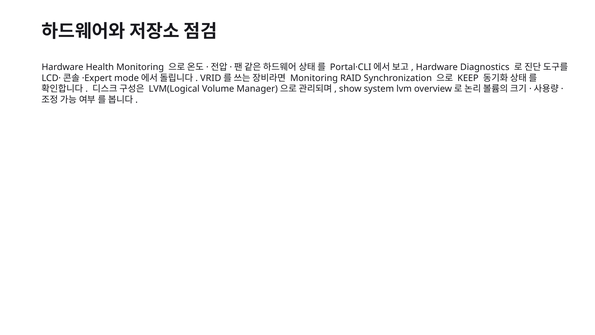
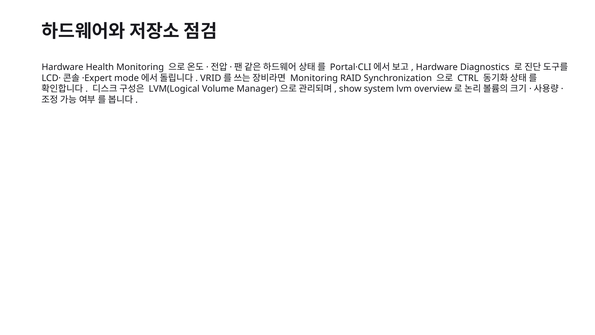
KEEP: KEEP -> CTRL (468, 78)
